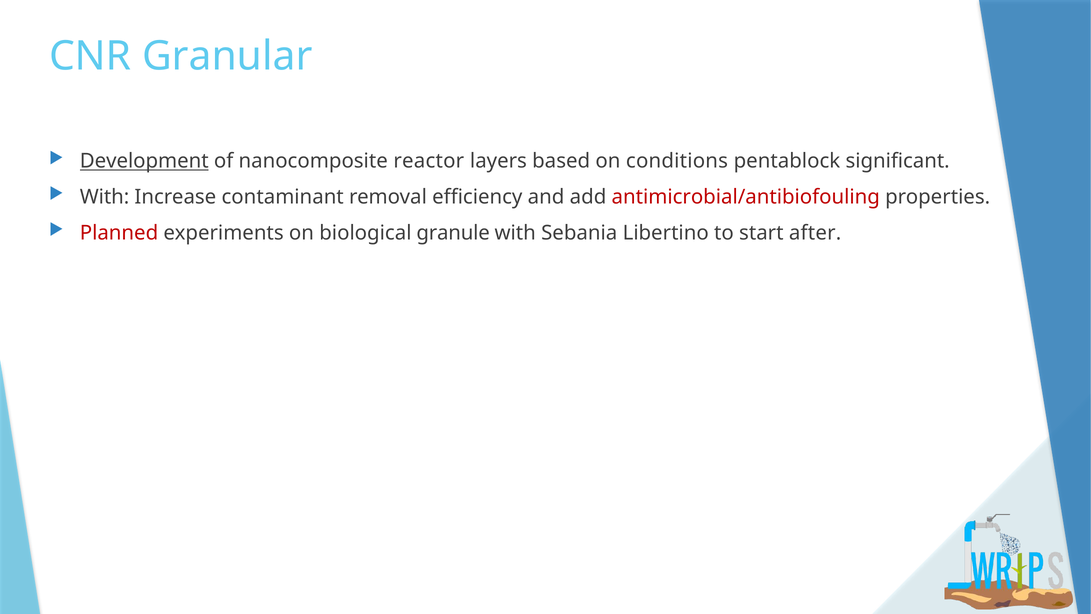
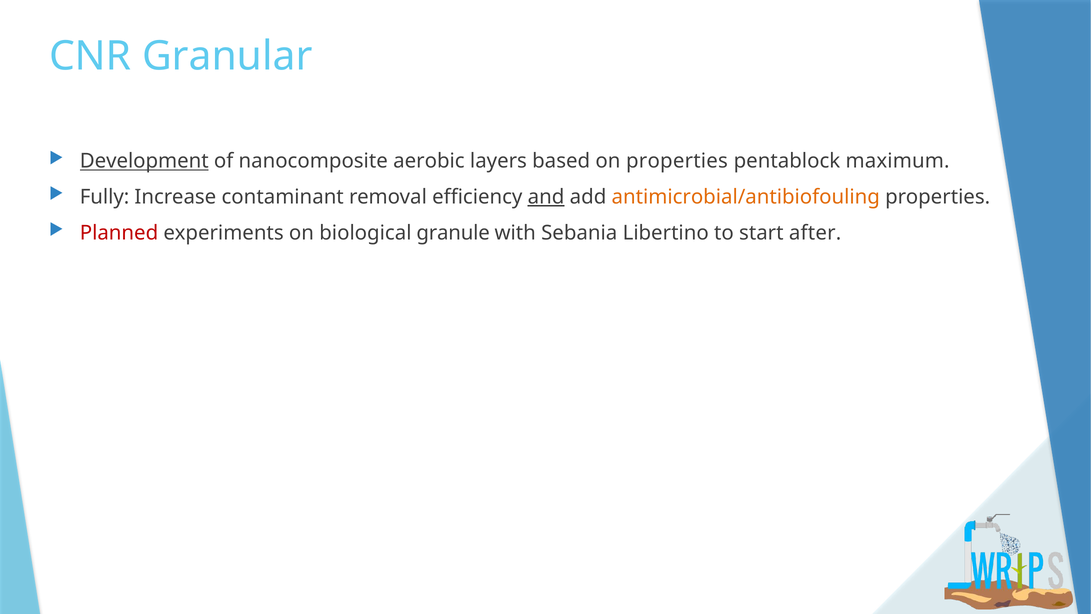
reactor: reactor -> aerobic (429, 161)
on conditions: conditions -> properties (677, 161)
significant: significant -> maximum (898, 161)
With: With -> Fully (105, 197)
and underline: none -> present (546, 197)
antimicrobial/antibiofouling colour: red -> orange (746, 197)
